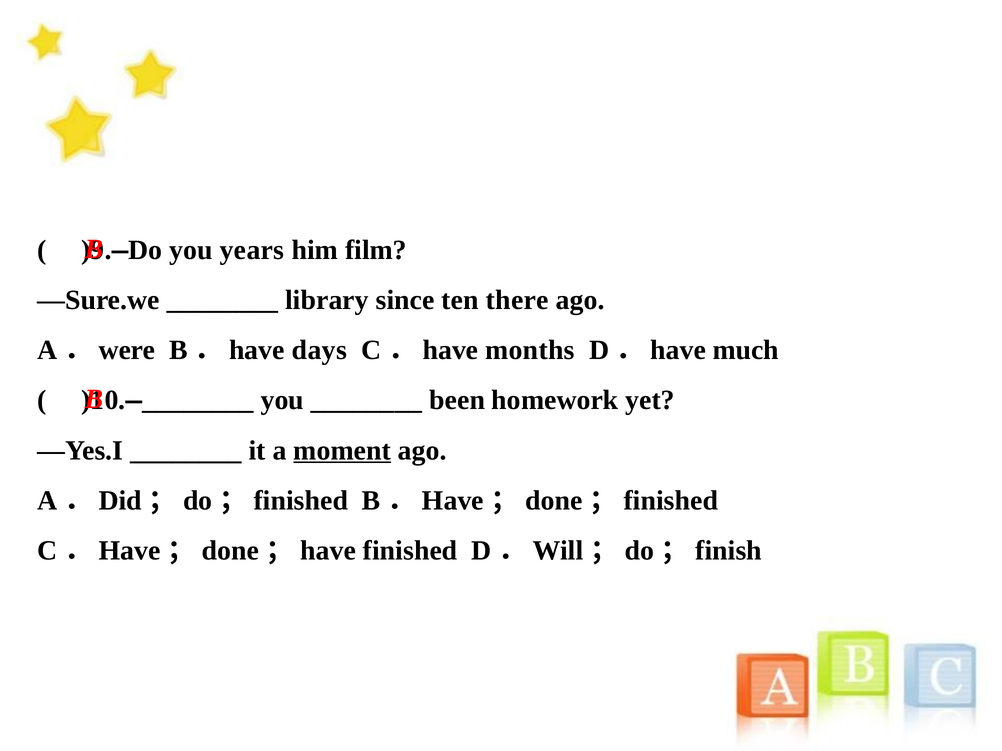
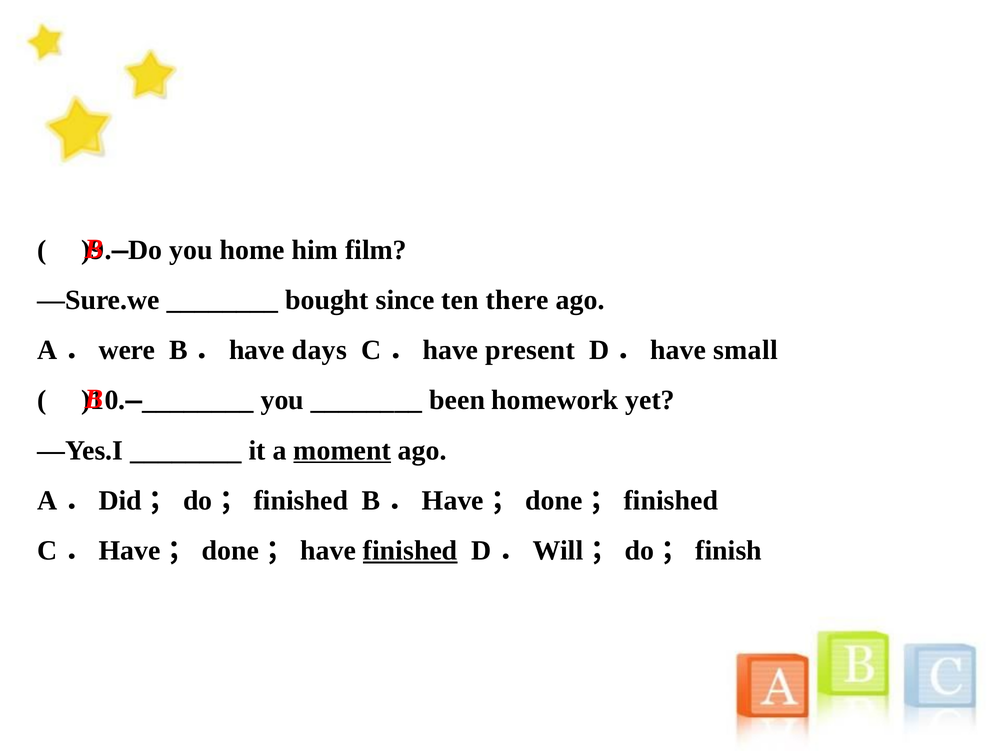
years: years -> home (252, 250)
library: library -> bought (327, 300)
months: months -> present (530, 350)
much: much -> small (746, 350)
finished underline: none -> present (410, 551)
